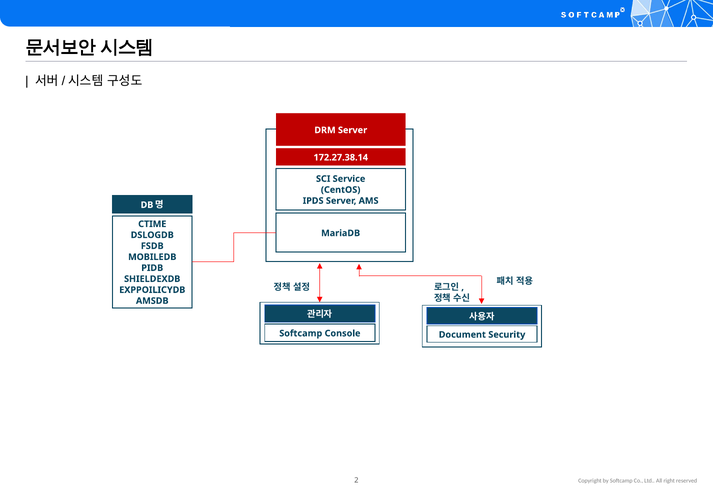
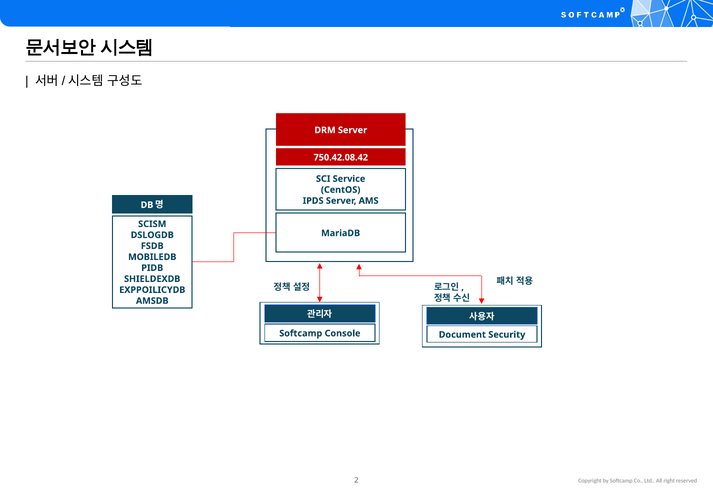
172.27.38.14: 172.27.38.14 -> 750.42.08.42 (341, 158)
CTIME: CTIME -> SCISM (152, 224)
